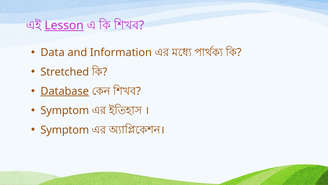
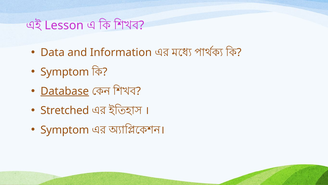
Lesson underline: present -> none (64, 25)
Stretched: Stretched -> Symptom (65, 72)
Symptom: Symptom -> Stretched (65, 110)
